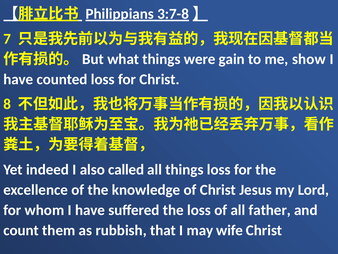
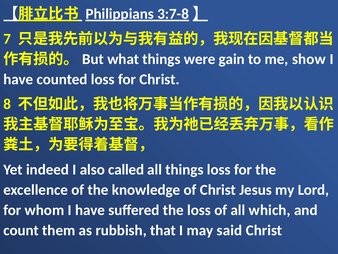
father: father -> which (270, 210)
wife: wife -> said (229, 230)
